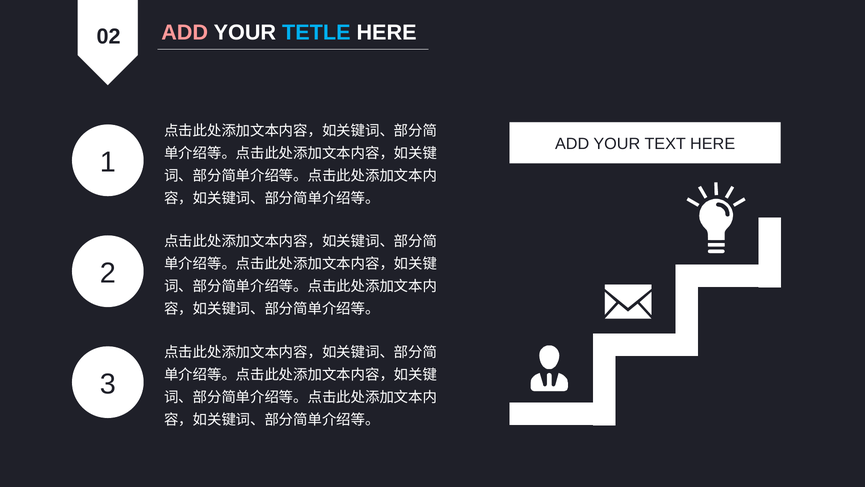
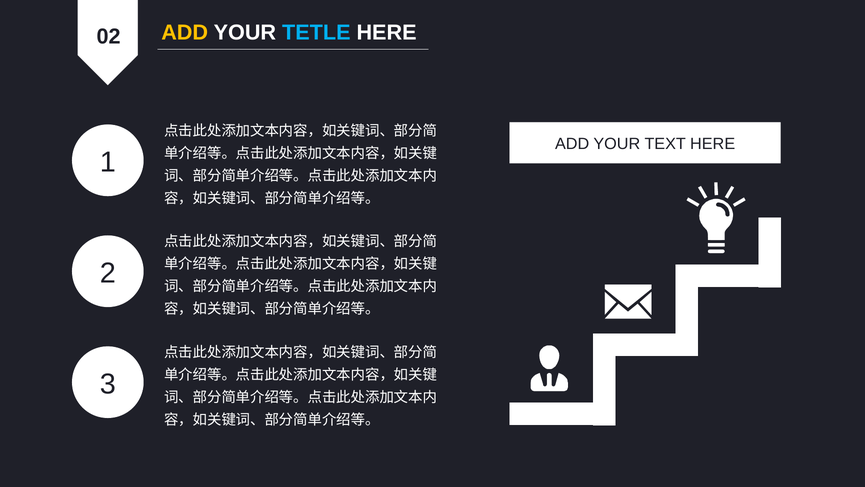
ADD colour: pink -> yellow (185, 32)
